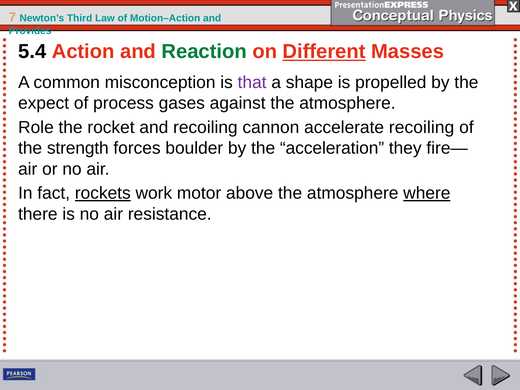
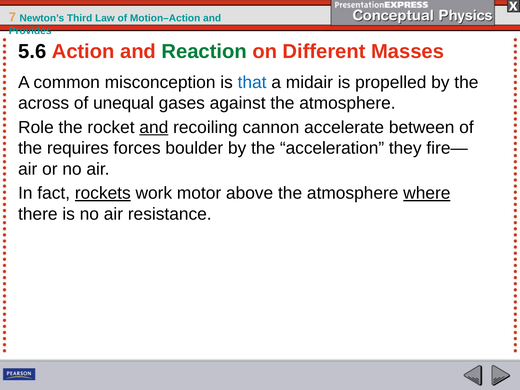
5.4: 5.4 -> 5.6 (32, 52)
Different underline: present -> none (324, 52)
that colour: purple -> blue (252, 82)
shape: shape -> midair (309, 82)
expect: expect -> across (44, 103)
process: process -> unequal (124, 103)
and underline: none -> present (154, 127)
accelerate recoiling: recoiling -> between (422, 127)
strength: strength -> requires (78, 148)
